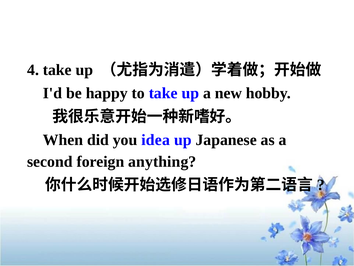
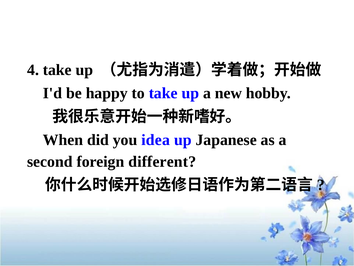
anything: anything -> different (162, 161)
